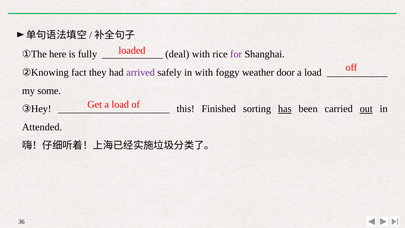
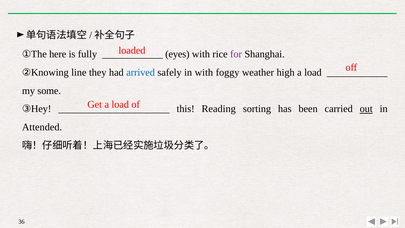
deal: deal -> eyes (177, 54)
fact: fact -> line (79, 72)
arrived colour: purple -> blue (141, 72)
door: door -> high (286, 72)
Finished: Finished -> Reading (219, 109)
has underline: present -> none (285, 109)
